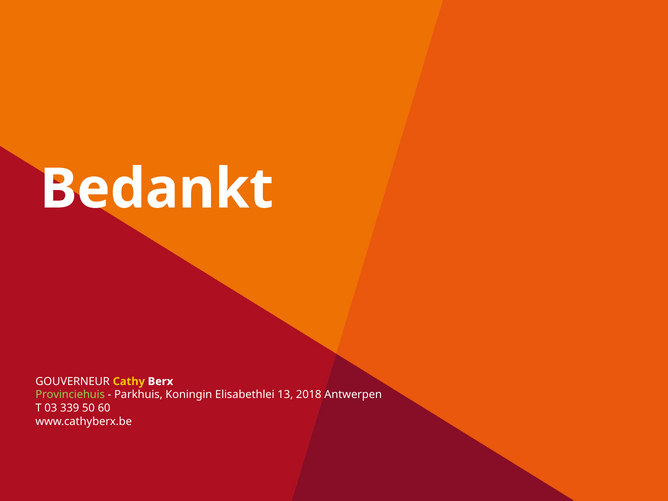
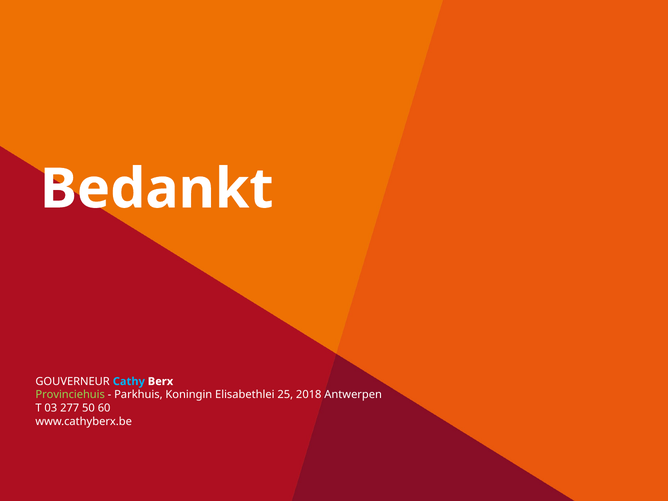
Cathy colour: yellow -> light blue (129, 381)
13: 13 -> 25 (285, 395)
339: 339 -> 277 (70, 408)
